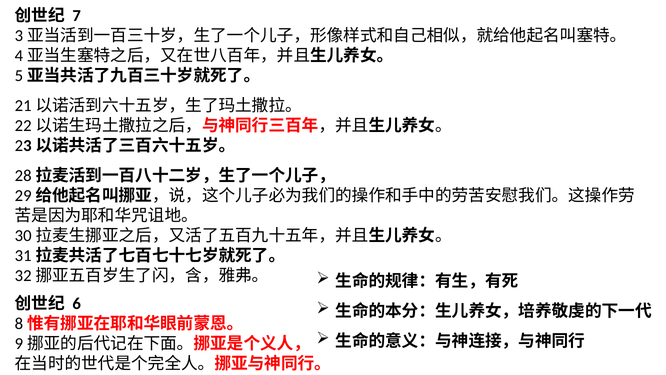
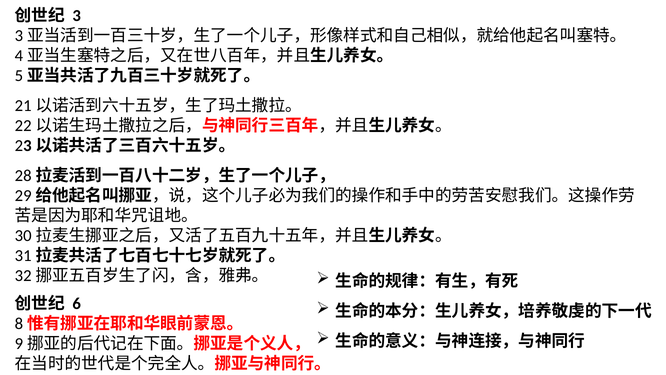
7: 7 -> 3 (77, 16)
